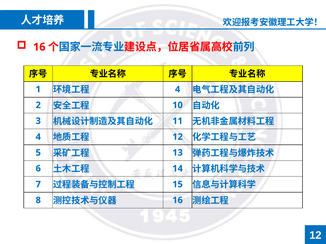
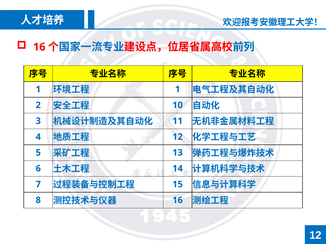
4: 4 -> 1 (178, 89)
